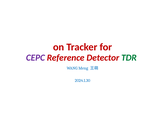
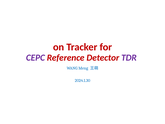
TDR colour: green -> purple (129, 57)
